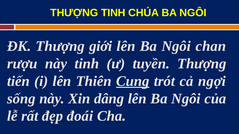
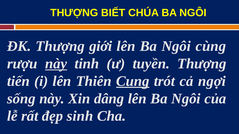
THƯỢNG TINH: TINH -> BIẾT (113, 13)
chan: chan -> cùng (211, 46)
này underline: none -> present (56, 64)
đoái: đoái -> sinh (80, 116)
